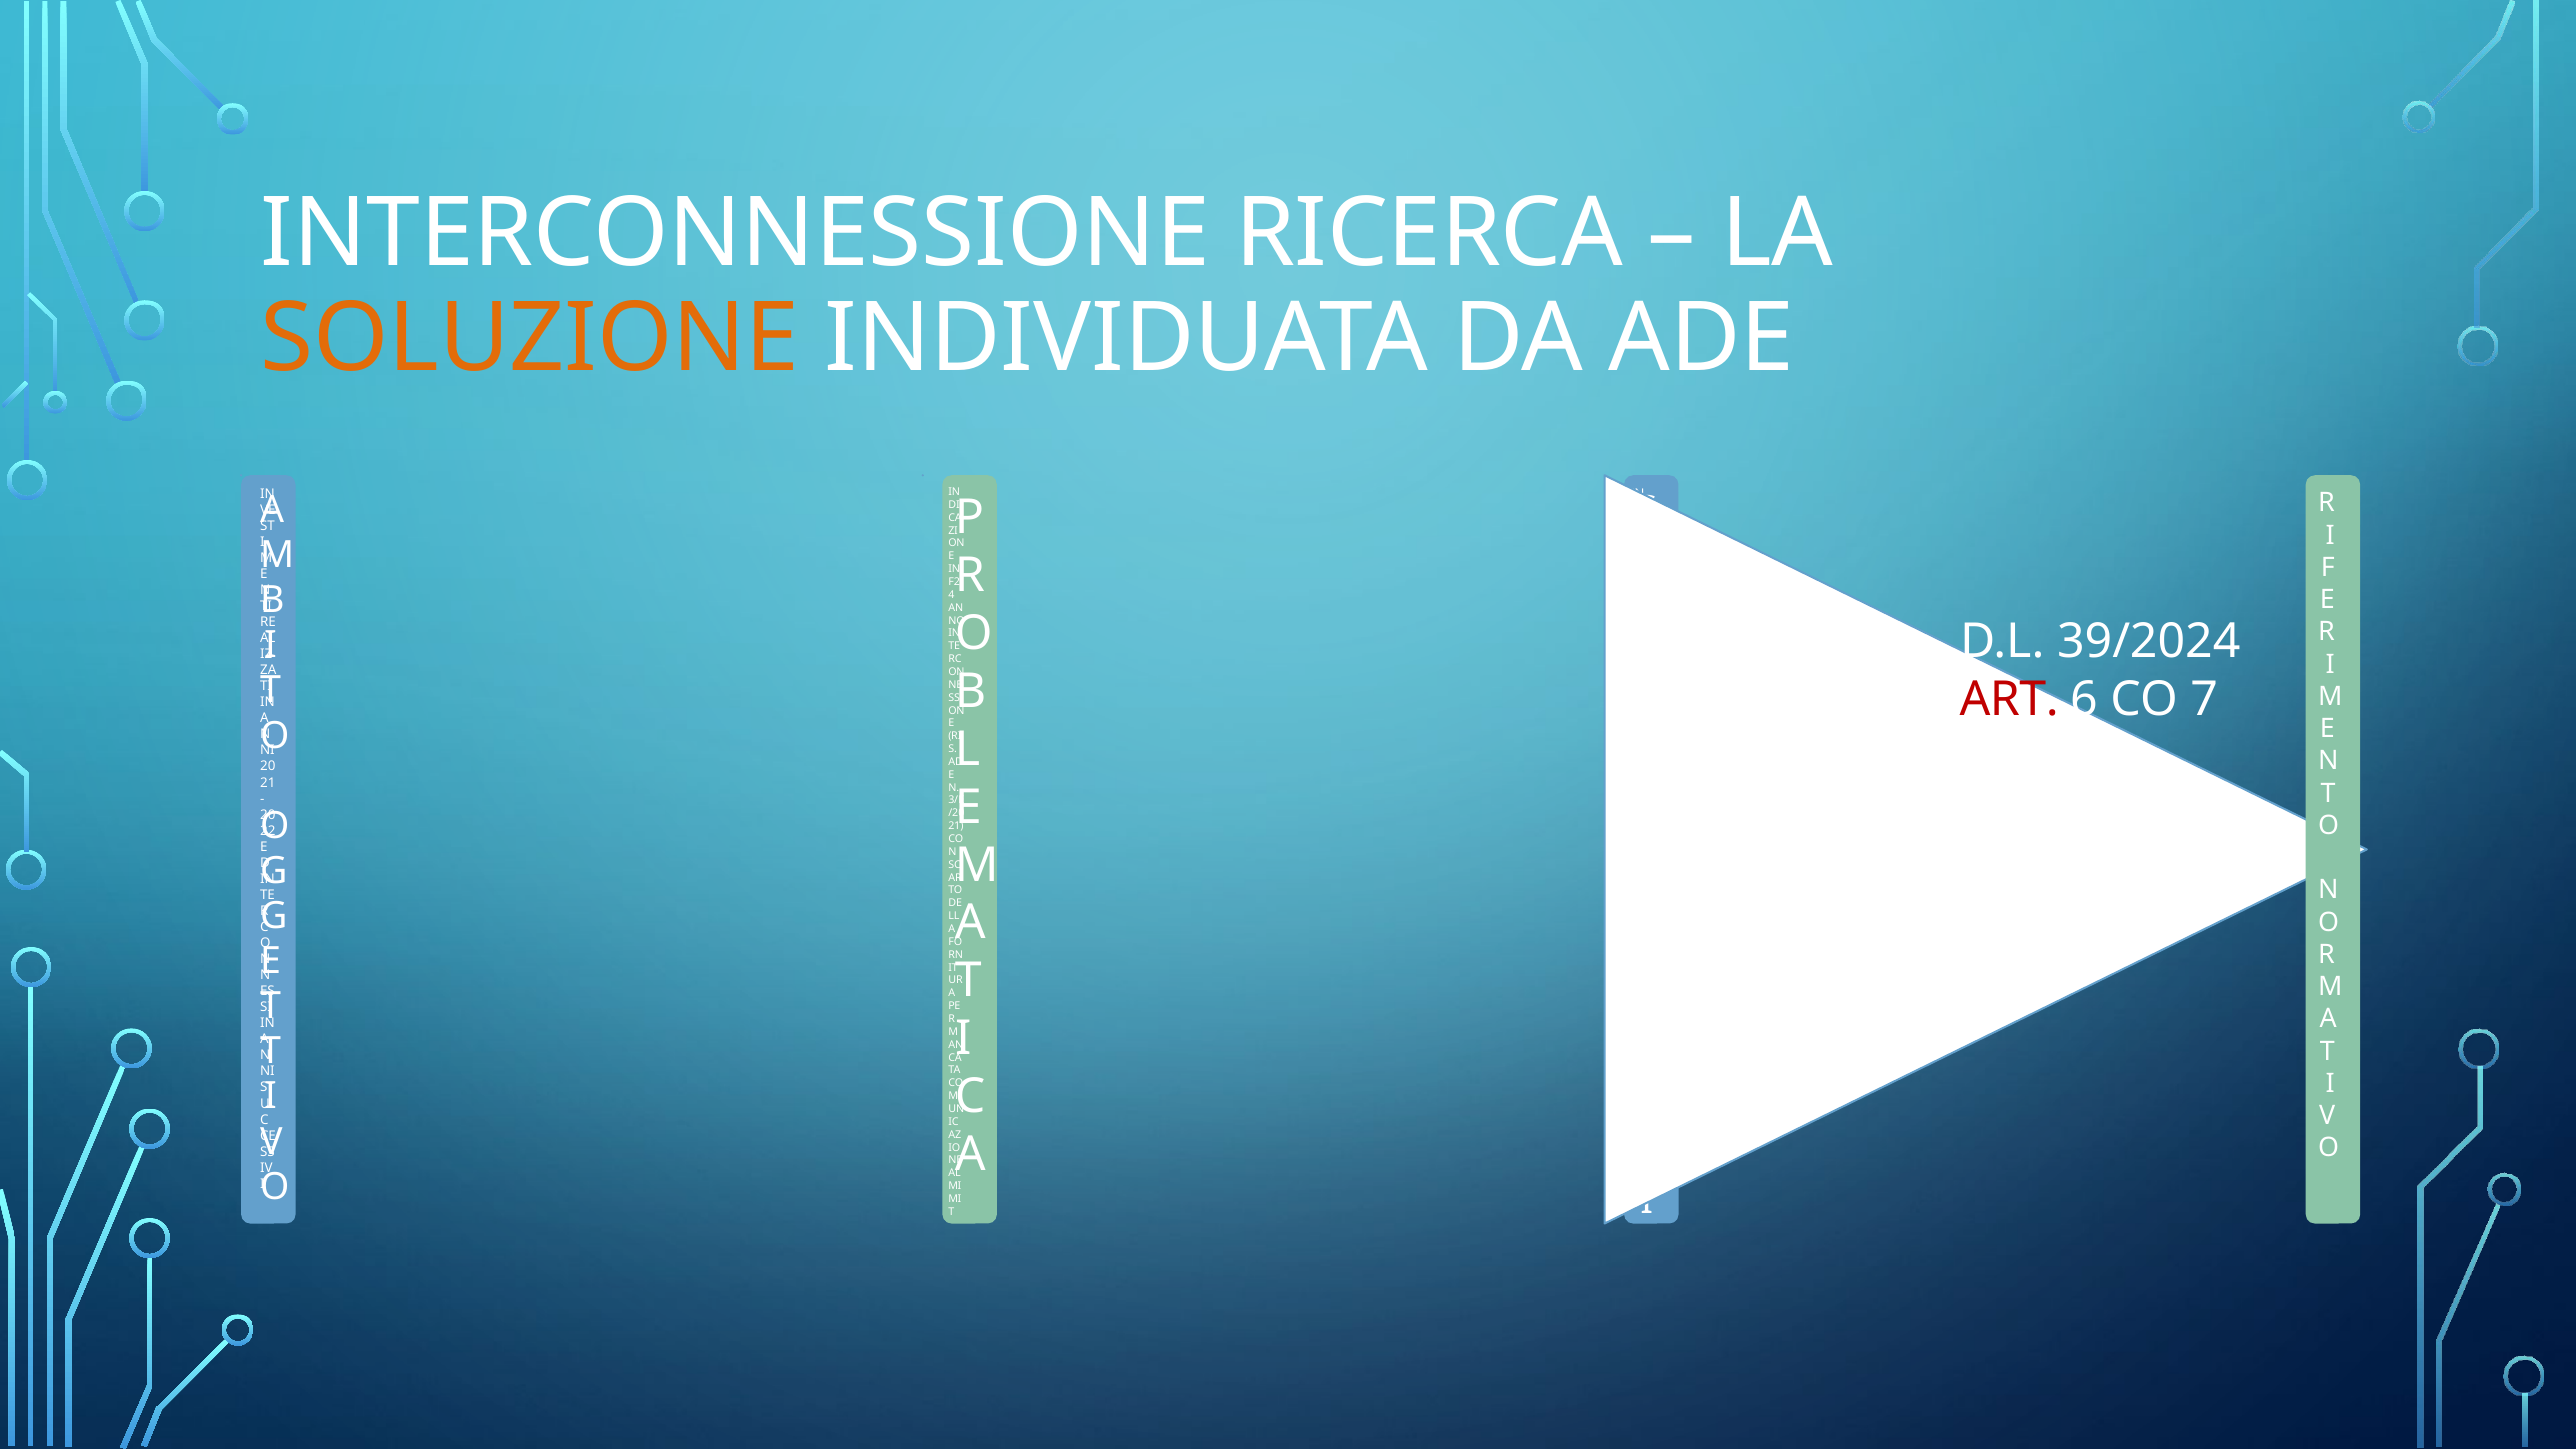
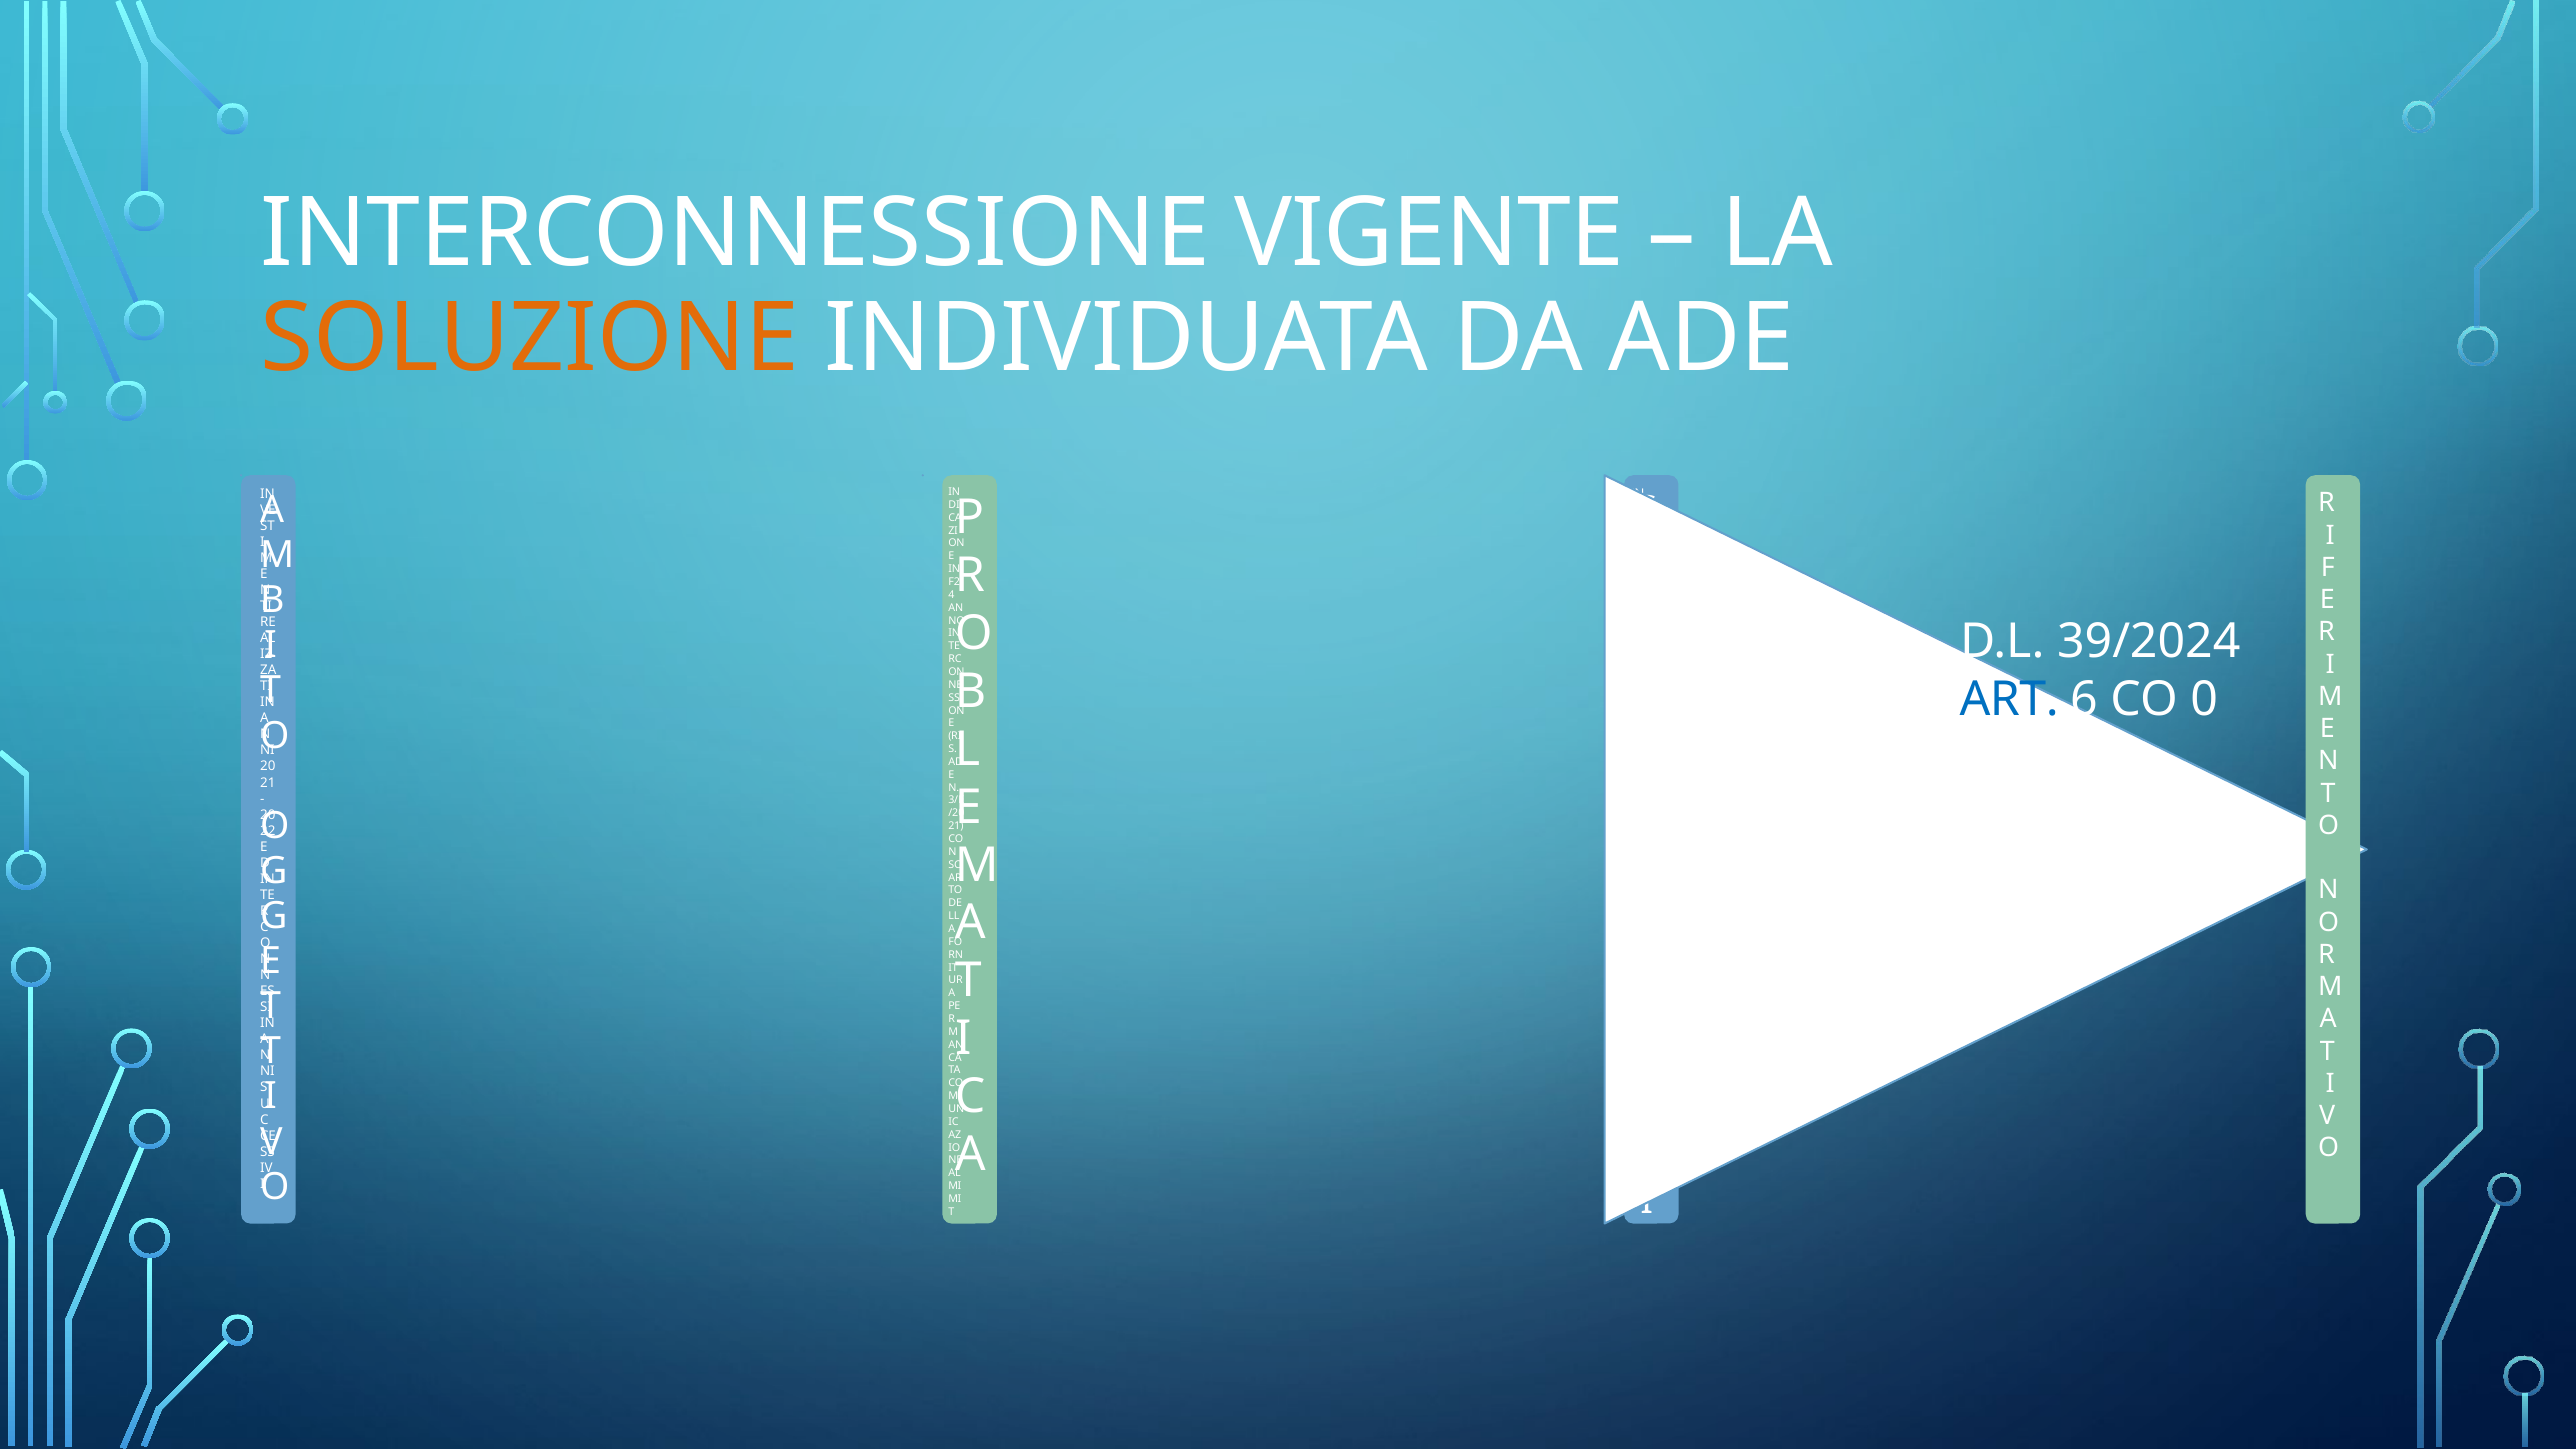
RICERCA: RICERCA -> VIGENTE (1429, 234)
ART colour: red -> blue (2009, 699)
7: 7 -> 0 (2204, 699)
